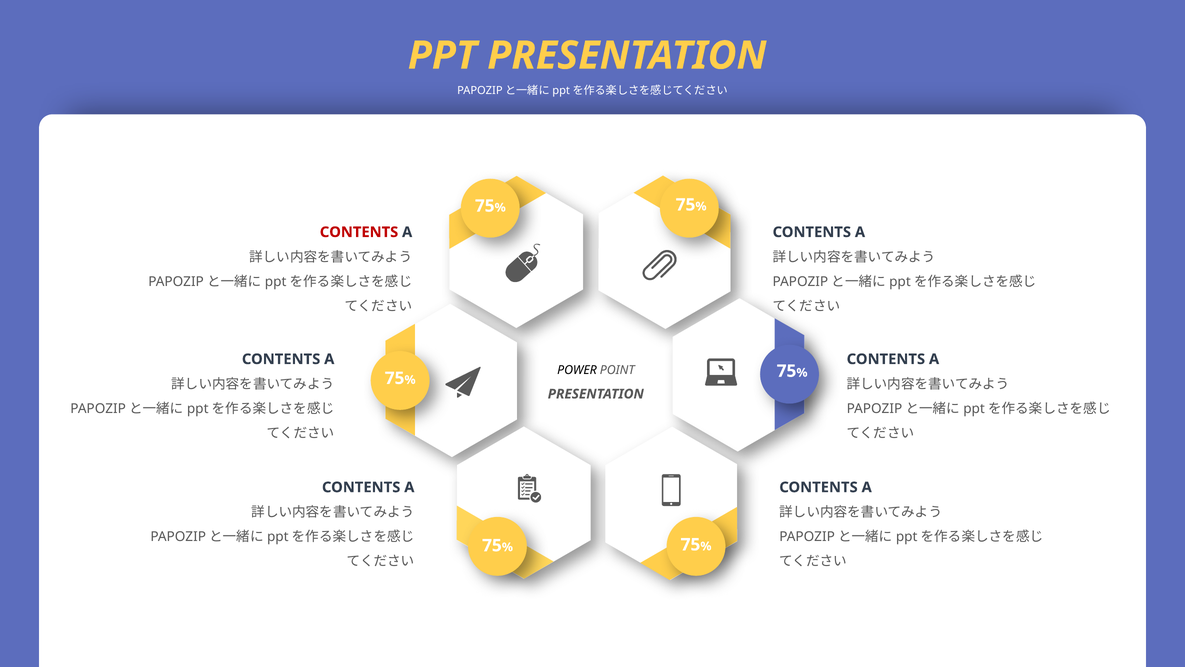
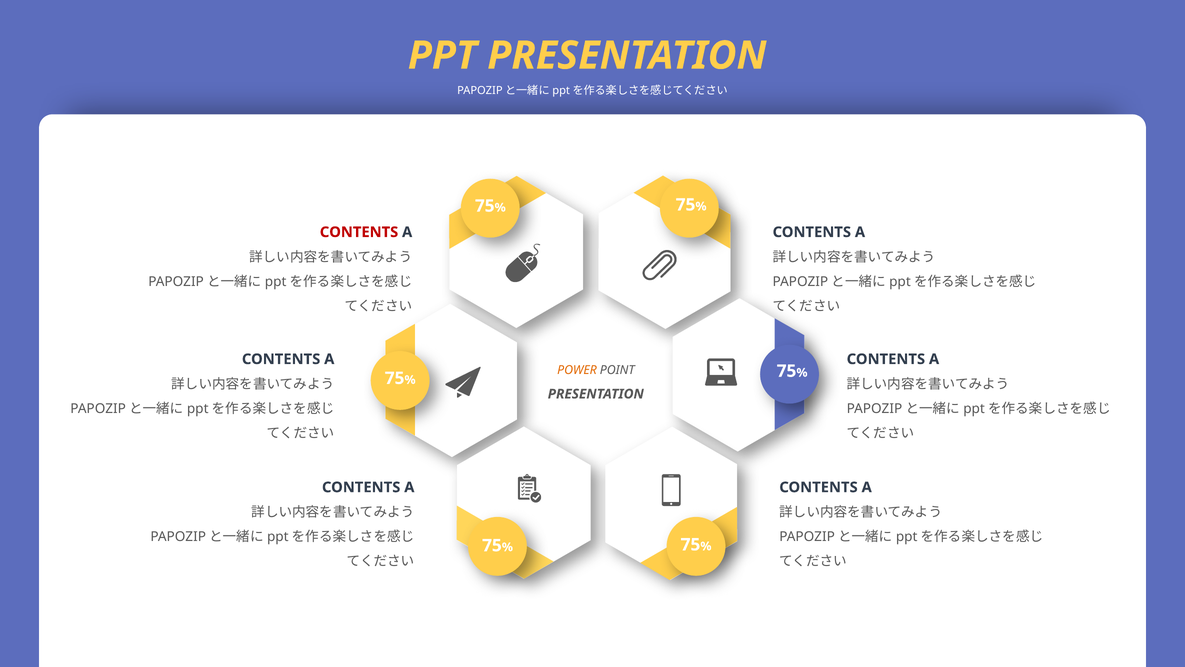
POWER colour: black -> orange (577, 370)
